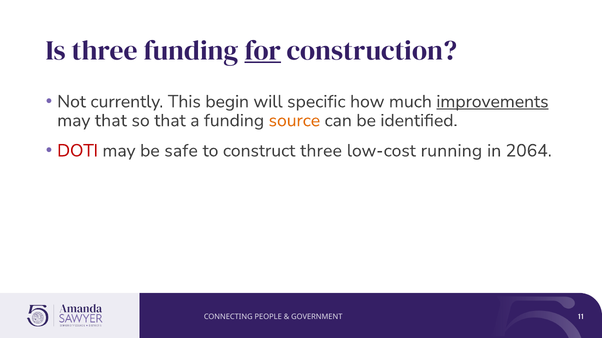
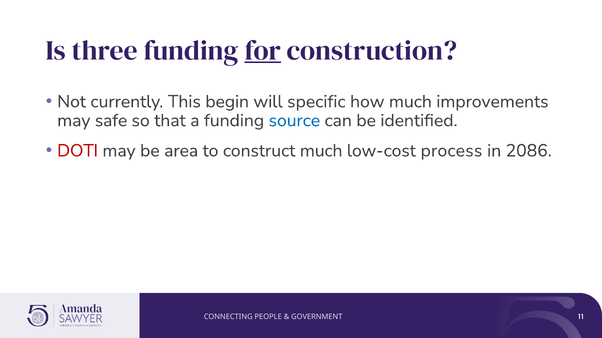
improvements underline: present -> none (492, 102)
may that: that -> safe (111, 121)
source colour: orange -> blue (294, 121)
safe: safe -> area (181, 151)
construct three: three -> much (321, 151)
running: running -> process (451, 151)
2064: 2064 -> 2086 (529, 151)
